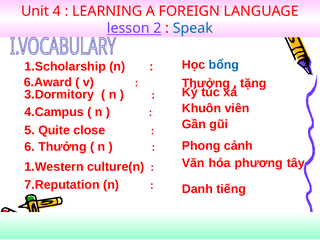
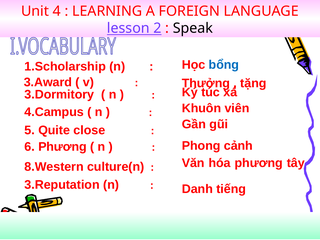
Speak colour: blue -> black (193, 28)
6.Award: 6.Award -> 3.Award (48, 82)
6 Thưởng: Thưởng -> Phương (63, 147)
1.Western: 1.Western -> 8.Western (54, 167)
7.Reputation: 7.Reputation -> 3.Reputation (62, 185)
